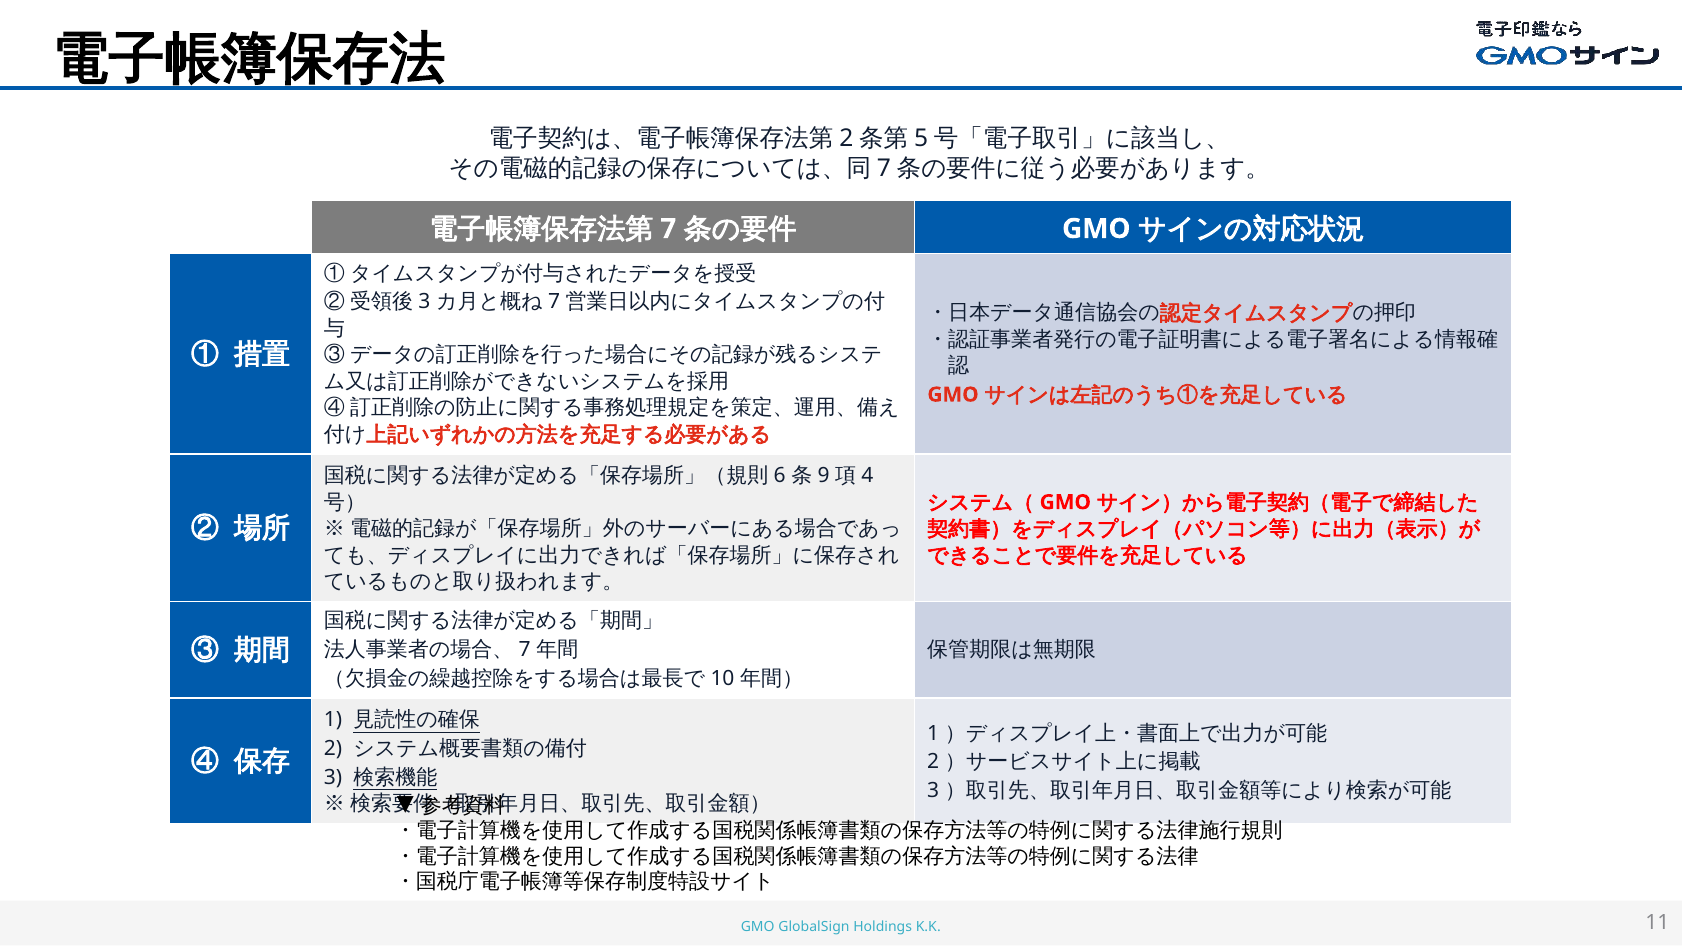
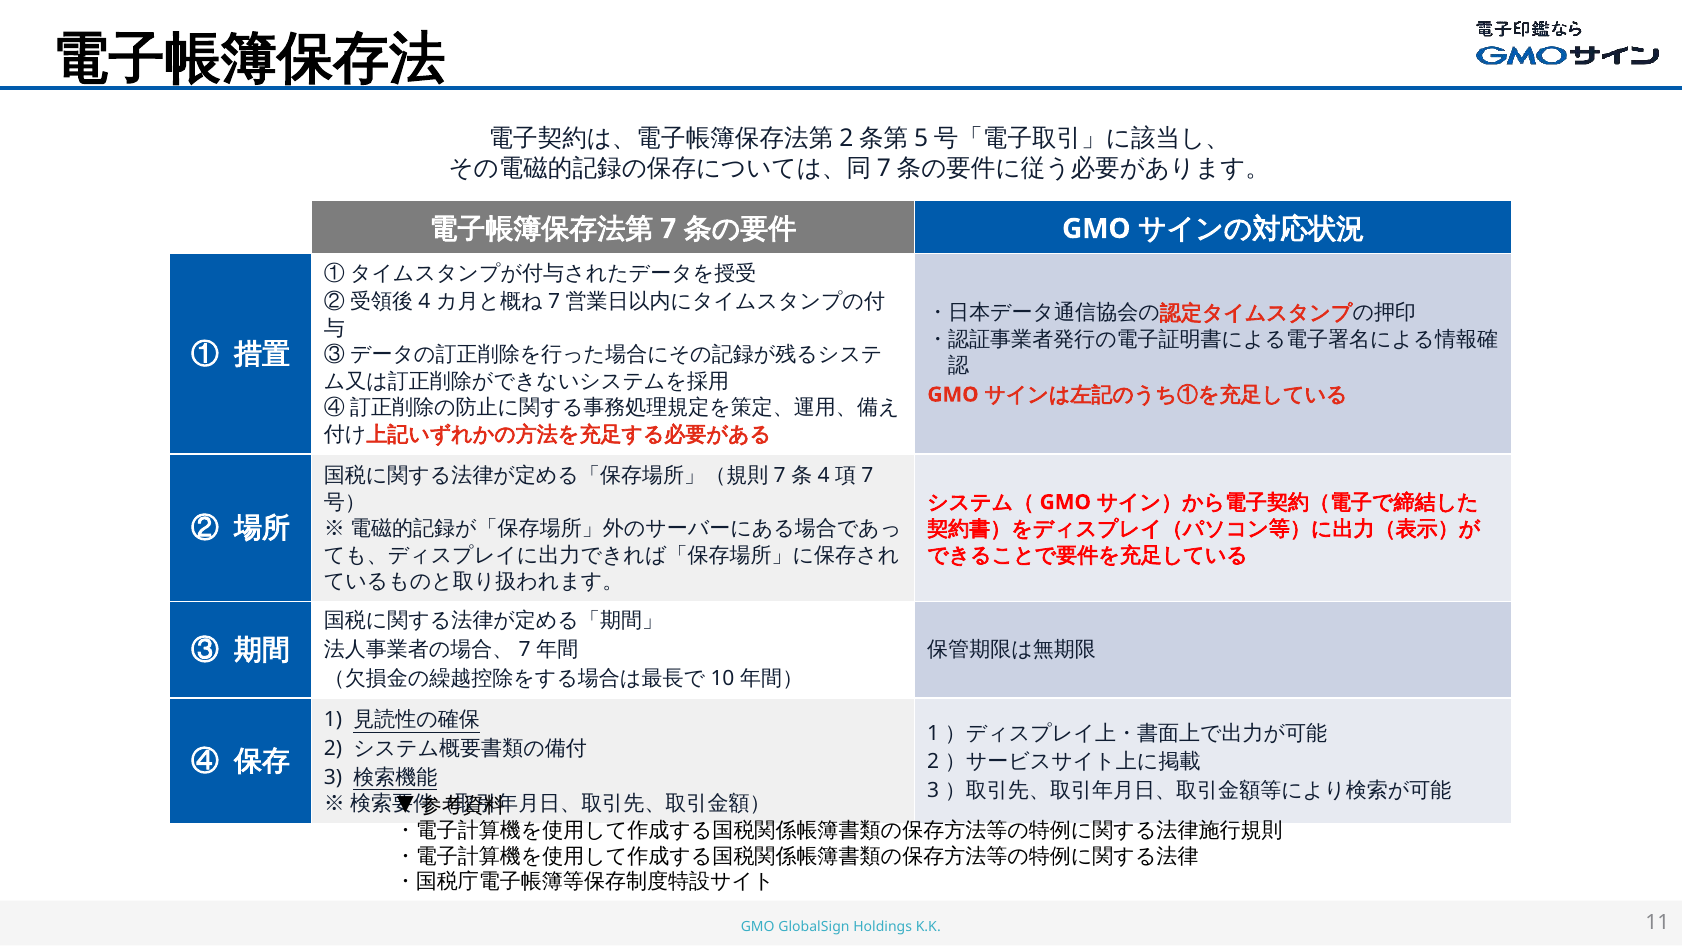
3: 3 -> 4 (424, 302)
6: 6 -> 7 (780, 476)
9: 9 -> 4 (824, 476)
4: 4 -> 7 (867, 476)
